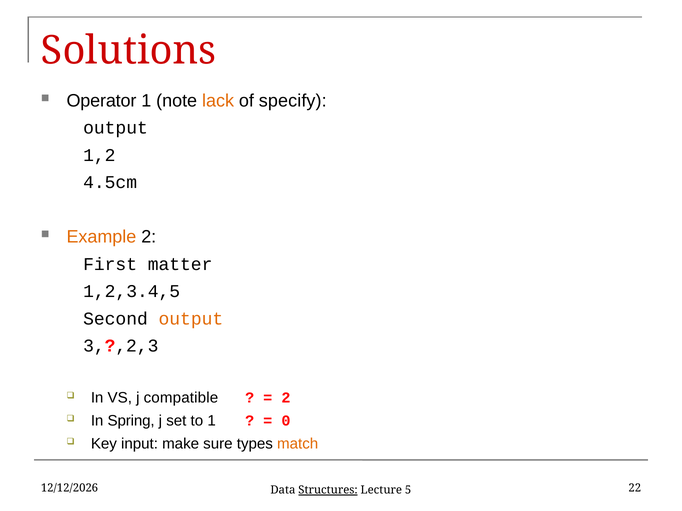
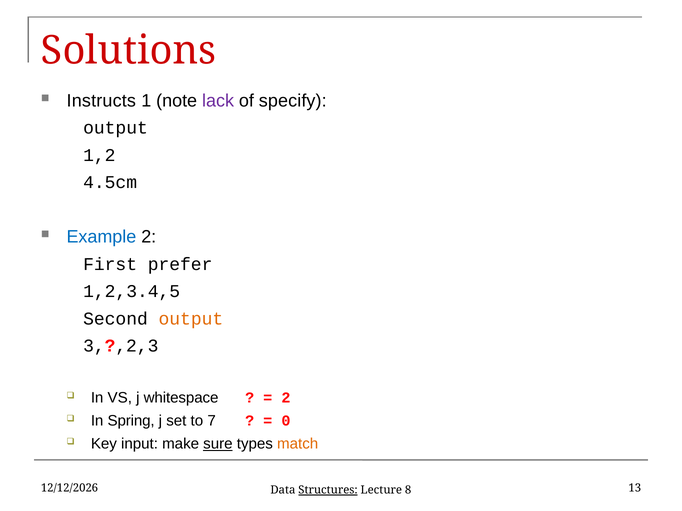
Operator: Operator -> Instructs (101, 101)
lack colour: orange -> purple (218, 101)
Example colour: orange -> blue (101, 237)
matter: matter -> prefer (180, 264)
compatible: compatible -> whitespace (181, 398)
to 1: 1 -> 7 (212, 421)
sure underline: none -> present (218, 444)
22: 22 -> 13 (635, 488)
5: 5 -> 8 (408, 491)
